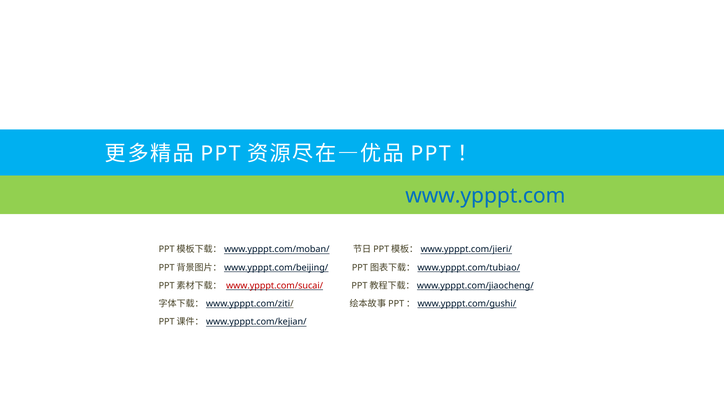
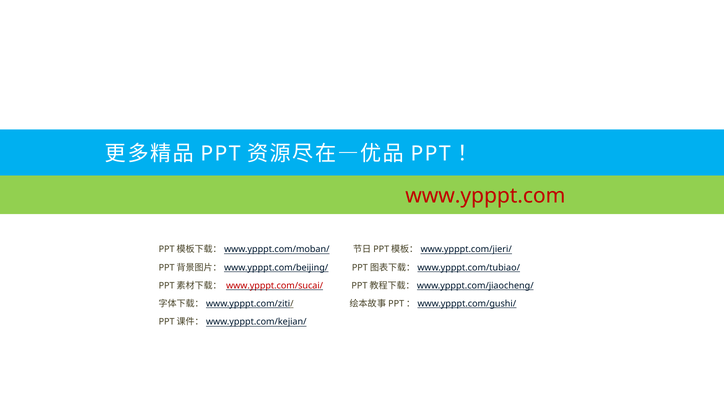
www.ypppt.com colour: blue -> red (485, 196)
